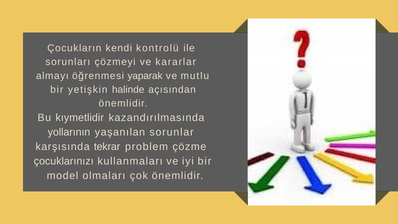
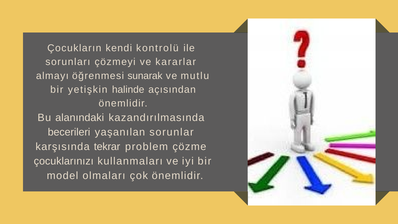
yaparak: yaparak -> sunarak (145, 76)
kıymetlidir: kıymetlidir -> alanındaki (80, 118)
yollarının: yollarının -> becerileri (69, 132)
